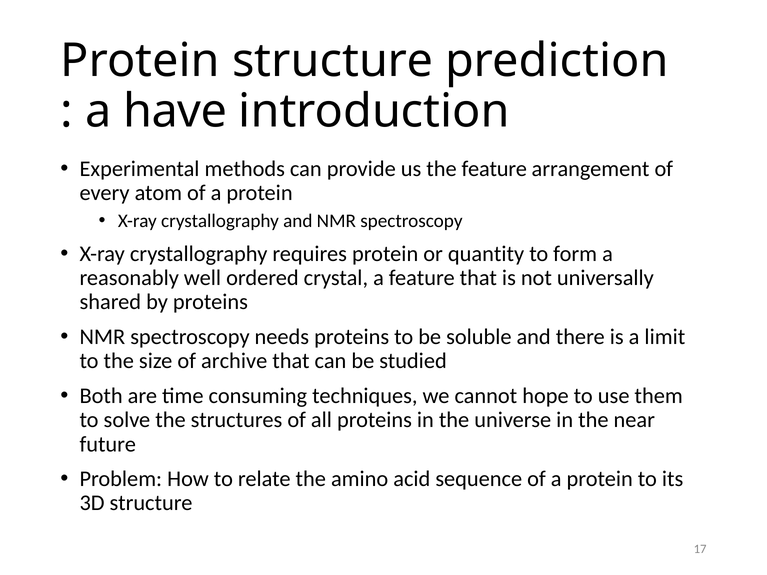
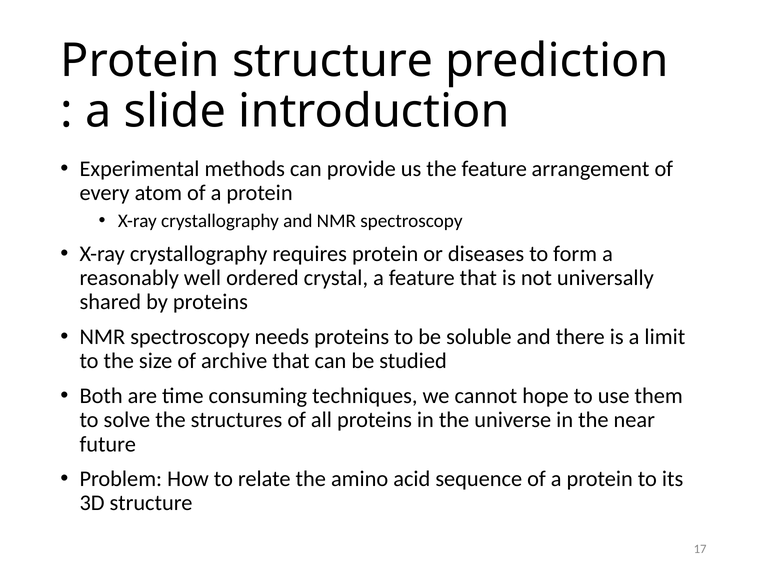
have: have -> slide (175, 111)
quantity: quantity -> diseases (486, 254)
